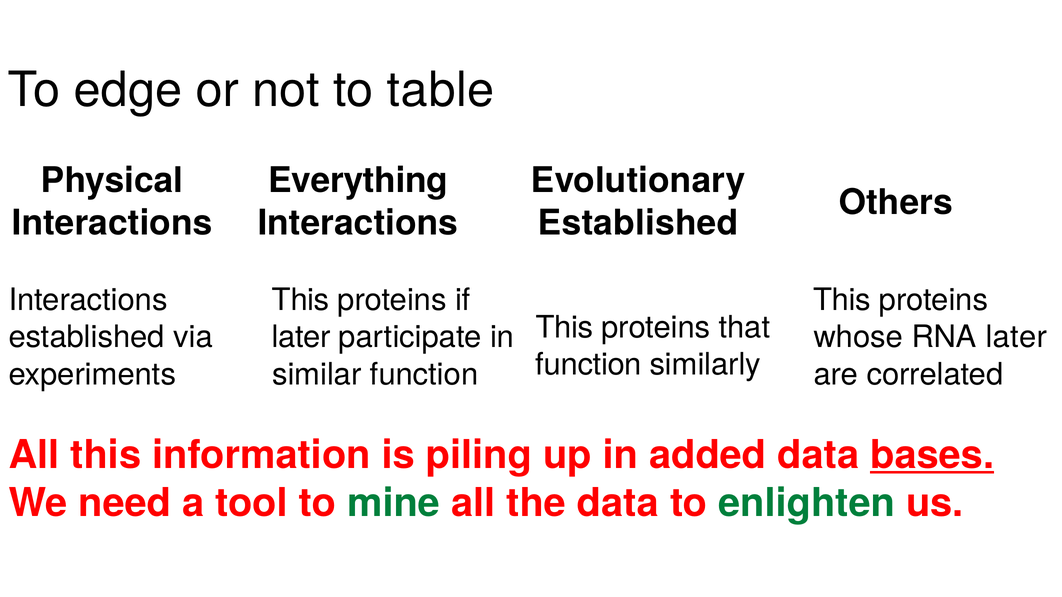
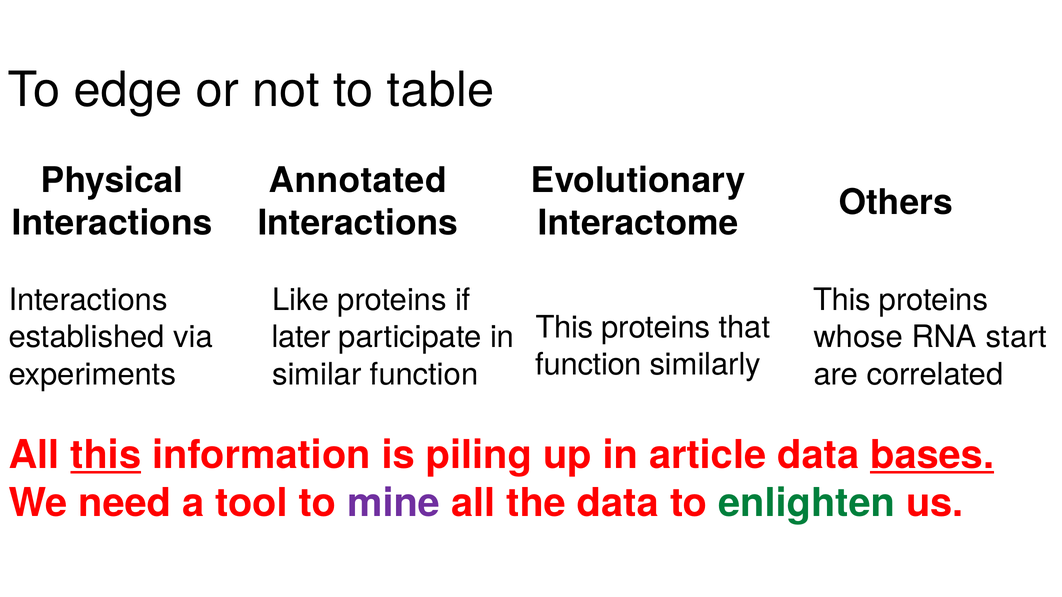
Everything: Everything -> Annotated (358, 181)
Established: Established -> Interactome (638, 223)
This: This -> Like (301, 300)
RNA later: later -> start (1016, 337)
this underline: none -> present (106, 455)
added: added -> article (708, 455)
mine colour: green -> purple (394, 503)
